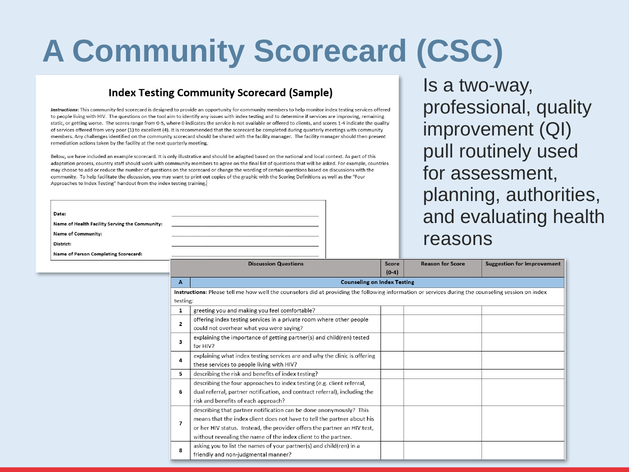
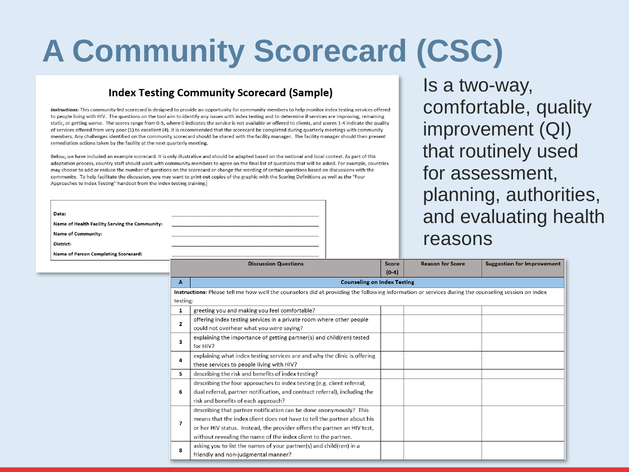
professional: professional -> comfortable (477, 107)
pull: pull -> that (438, 151)
